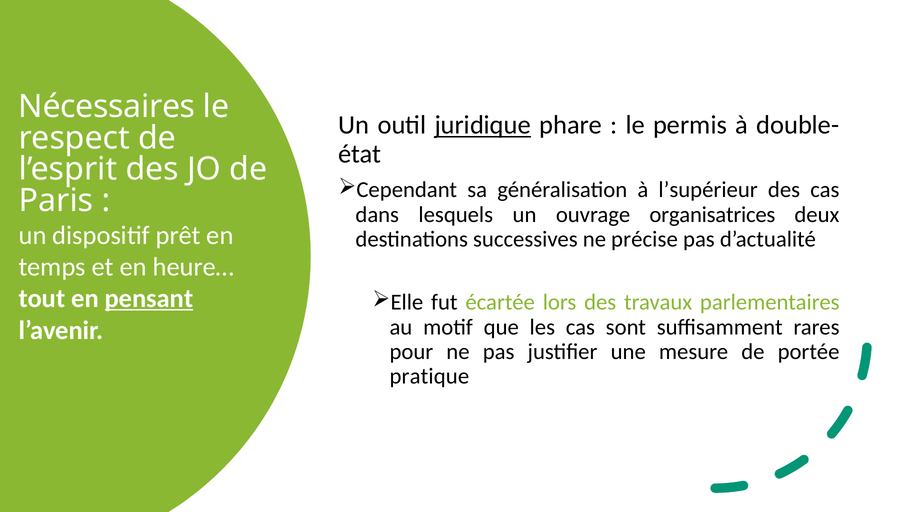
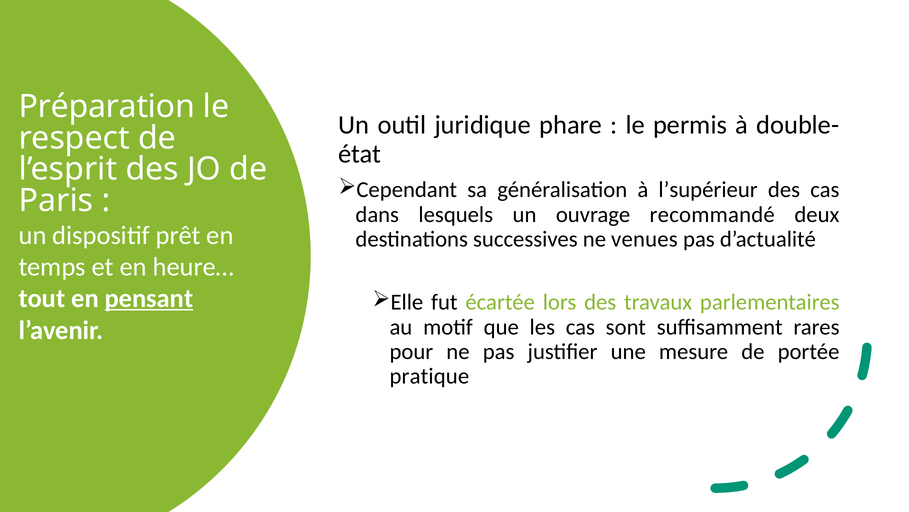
Nécessaires: Nécessaires -> Préparation (107, 107)
juridique underline: present -> none (483, 125)
organisatrices: organisatrices -> recommandé (712, 214)
précise: précise -> venues (644, 239)
